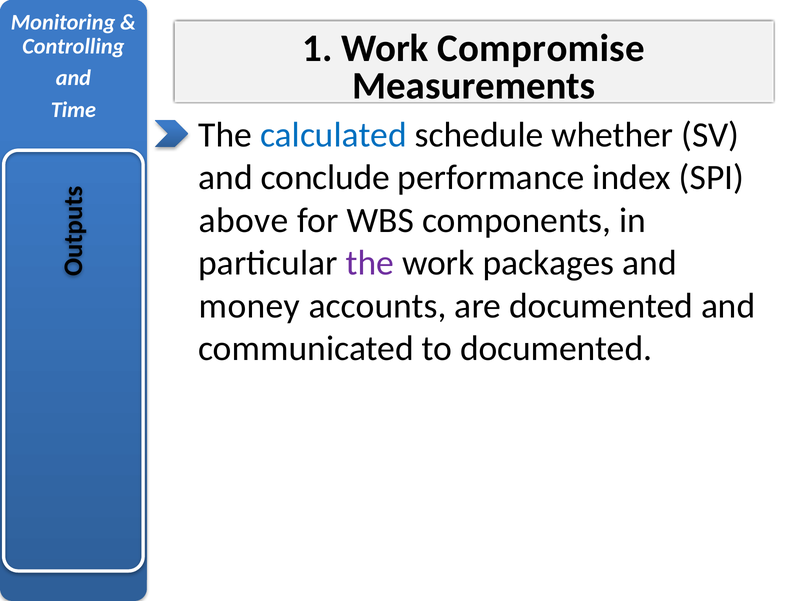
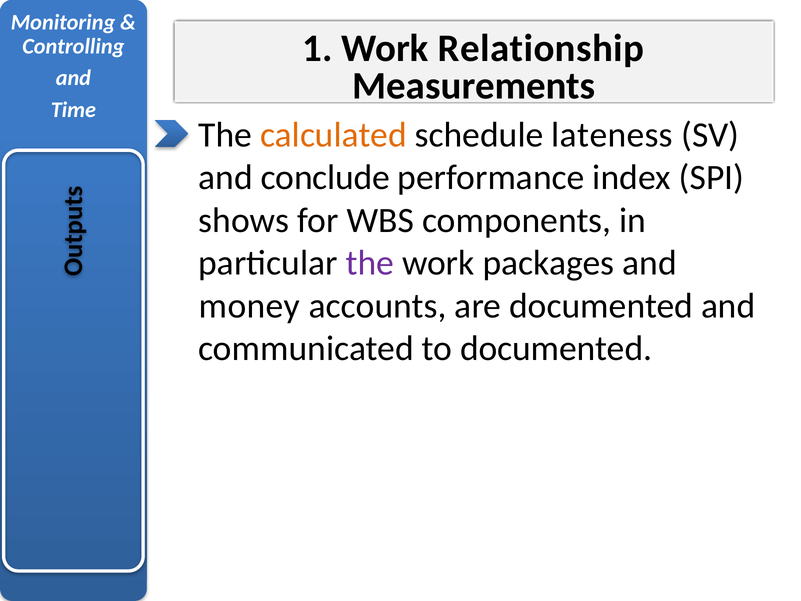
Compromise: Compromise -> Relationship (541, 49)
calculated colour: blue -> orange (333, 135)
whether: whether -> lateness (612, 135)
above: above -> shows (244, 220)
